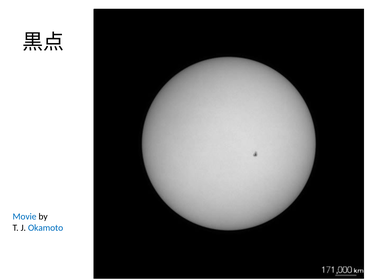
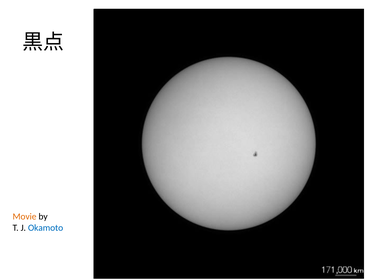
Movie colour: blue -> orange (25, 217)
